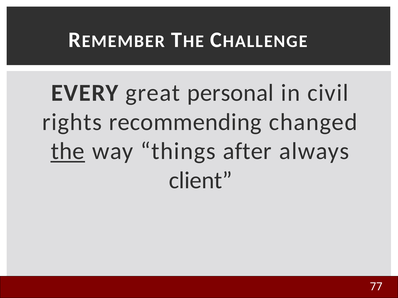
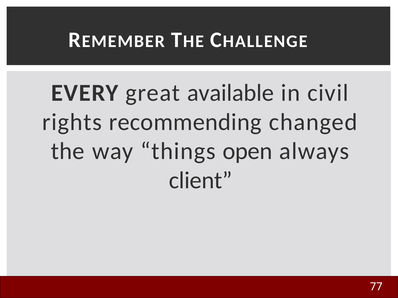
personal: personal -> available (231, 93)
the underline: present -> none (68, 151)
after: after -> open (247, 151)
